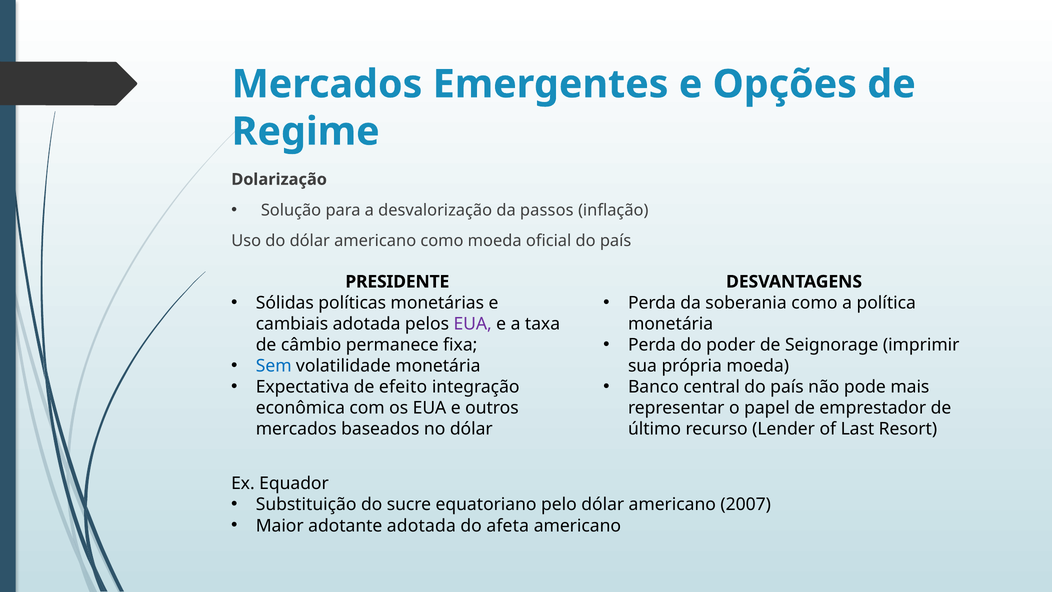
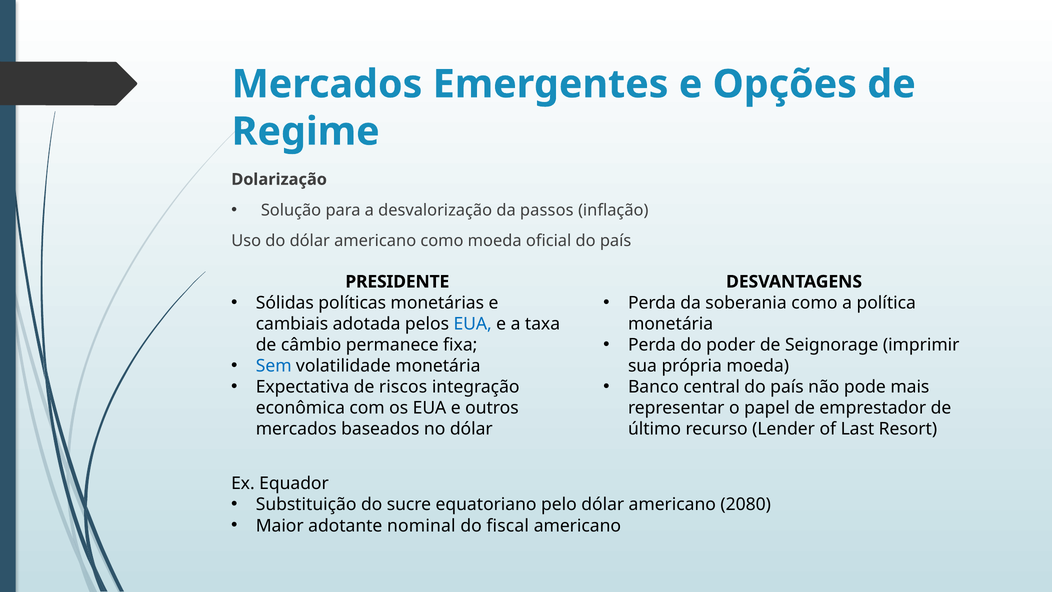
EUA colour: purple -> blue (473, 324)
efeito: efeito -> riscos (403, 387)
2007: 2007 -> 2080 (746, 504)
adotante adotada: adotada -> nominal (421, 526)
afeta: afeta -> fiscal (508, 526)
